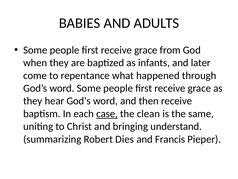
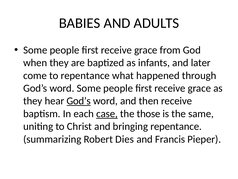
God’s underline: none -> present (79, 101)
clean: clean -> those (149, 113)
bringing understand: understand -> repentance (176, 126)
